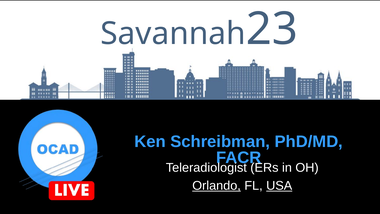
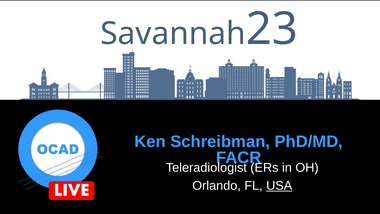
Orlando underline: present -> none (217, 185)
